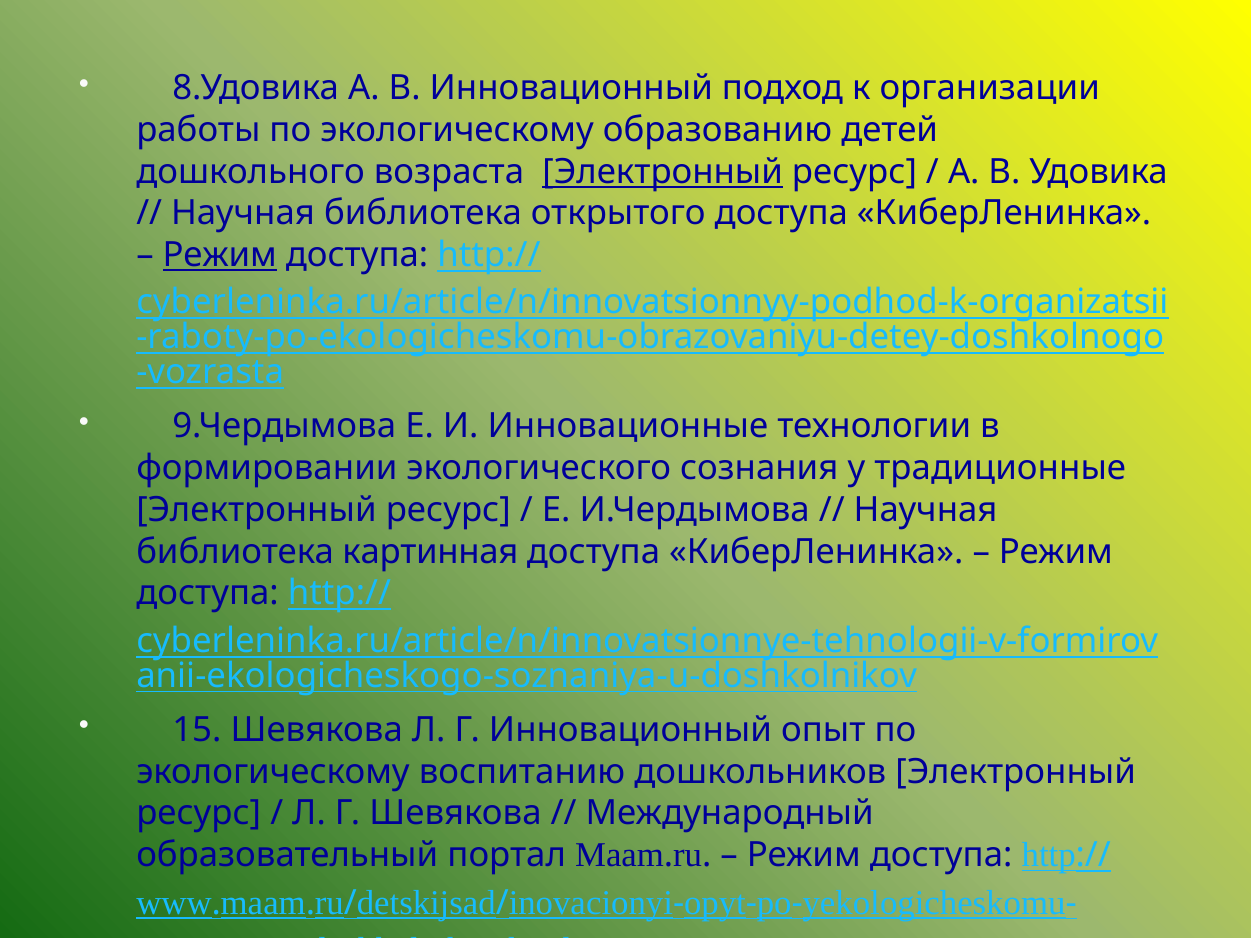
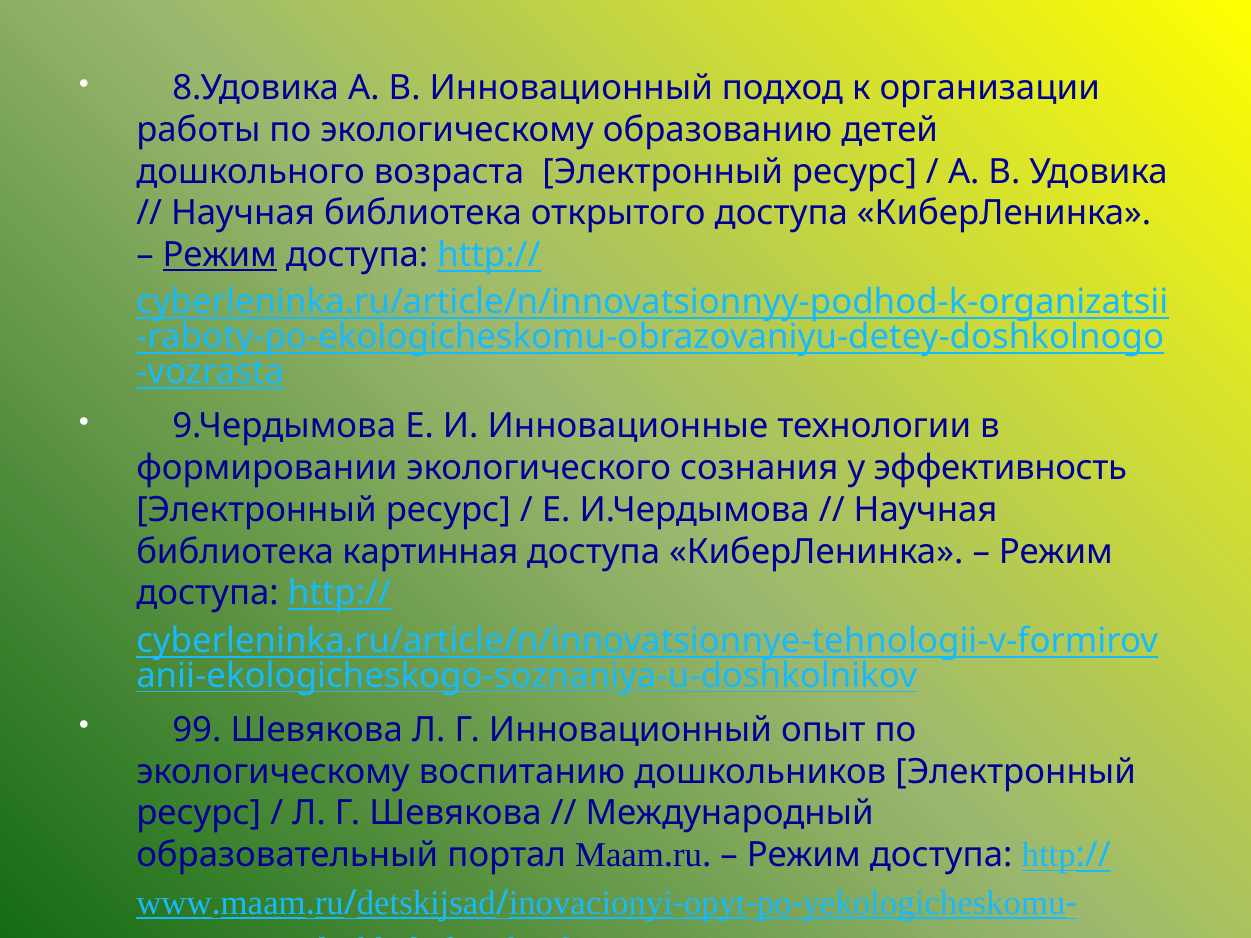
Электронный underline: present -> none (663, 172)
традиционные: традиционные -> эффективность (1000, 468)
15: 15 -> 99 (197, 730)
